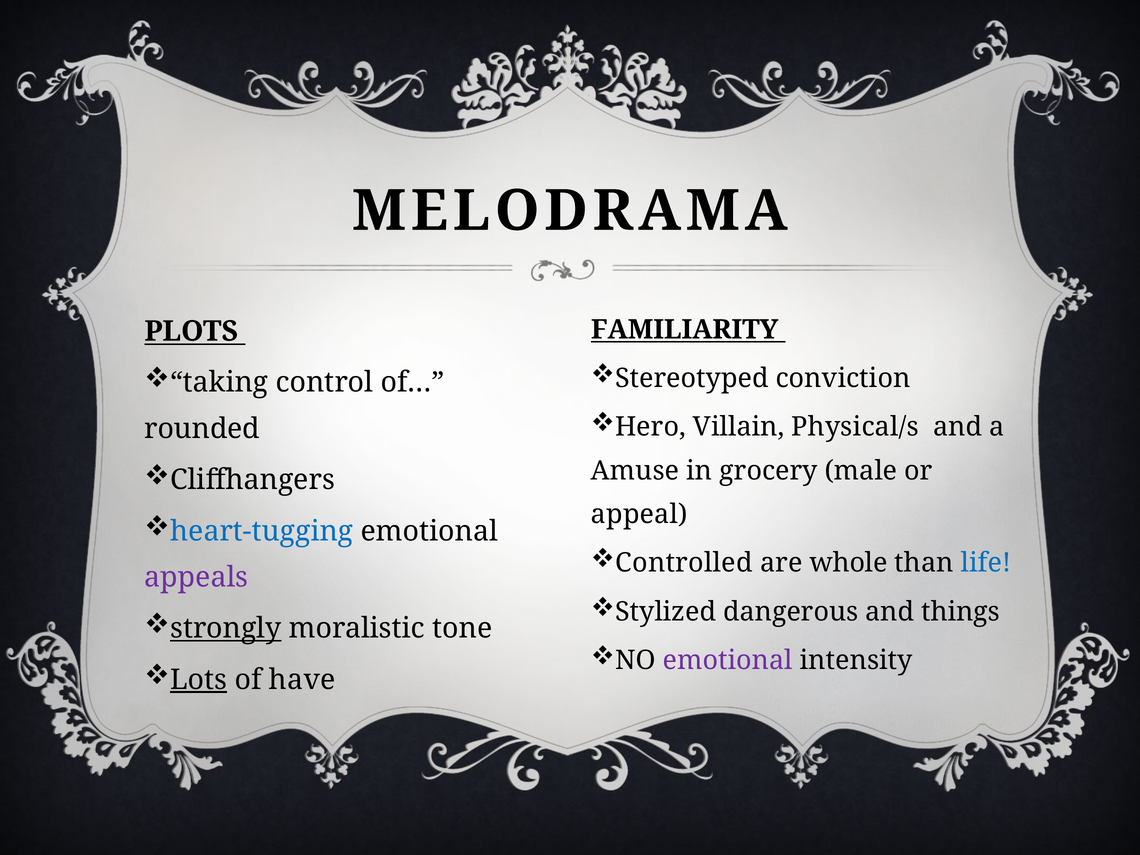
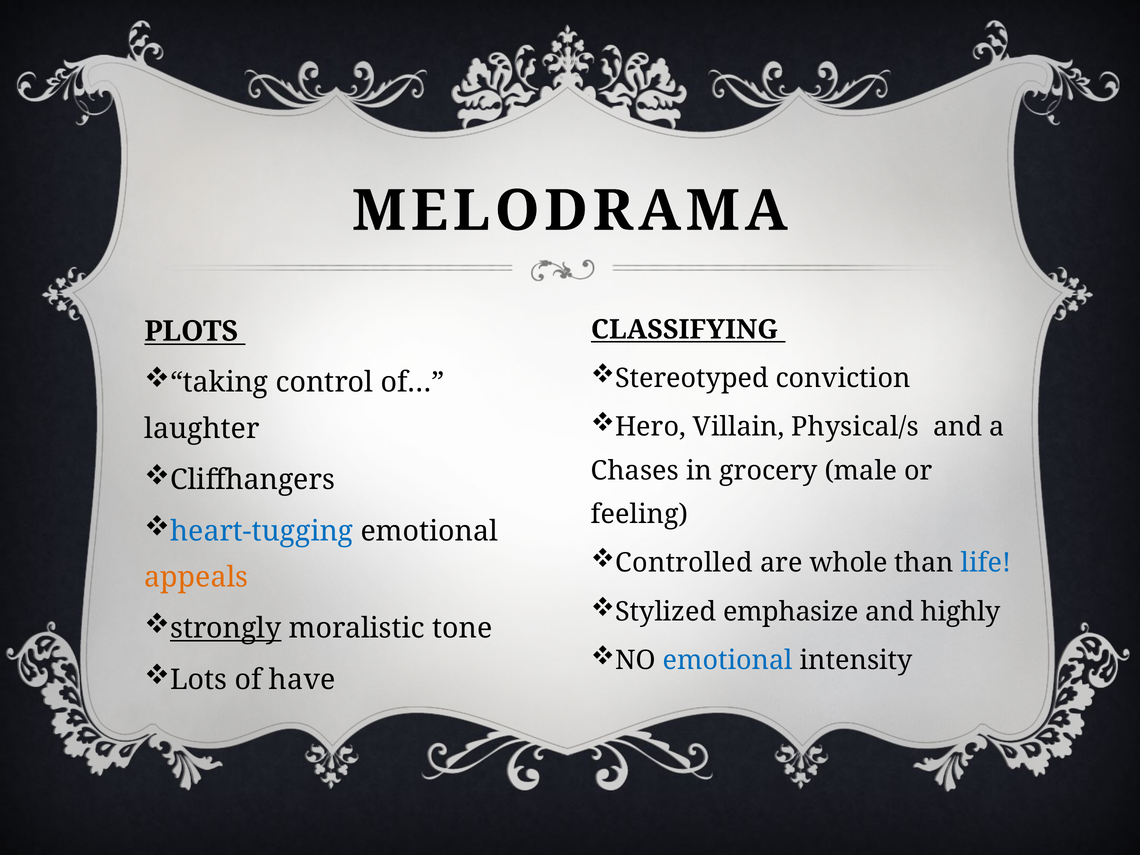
FAMILIARITY: FAMILIARITY -> CLASSIFYING (685, 330)
rounded: rounded -> laughter (202, 429)
Amuse: Amuse -> Chases (635, 471)
appeal: appeal -> feeling (639, 514)
appeals colour: purple -> orange (196, 577)
dangerous: dangerous -> emphasize (791, 612)
things: things -> highly (961, 612)
emotional colour: purple -> blue (728, 661)
Lots underline: present -> none (199, 680)
